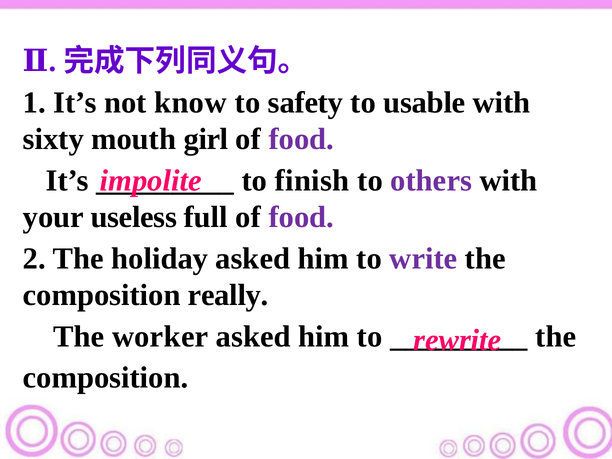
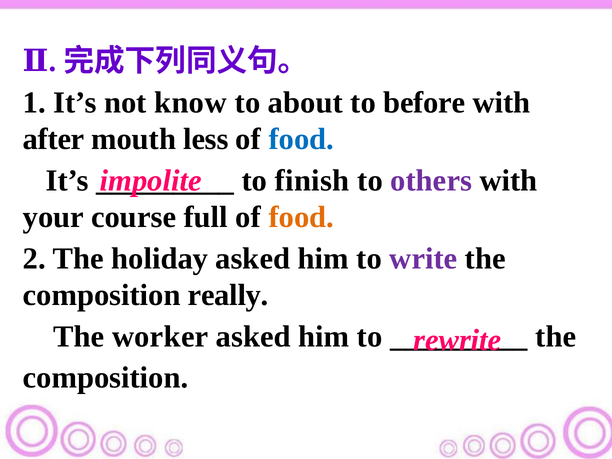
safety: safety -> about (305, 102)
usable: usable -> before (424, 102)
sixty: sixty -> after (54, 139)
girl: girl -> less (206, 139)
food colour: purple -> blue (301, 139)
useless: useless -> course (134, 217)
food colour: purple -> orange (301, 217)
